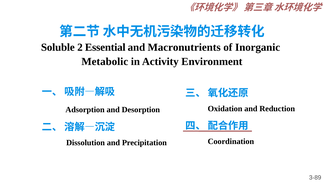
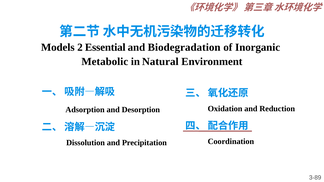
Soluble: Soluble -> Models (58, 48)
Macronutrients: Macronutrients -> Biodegradation (184, 48)
Activity: Activity -> Natural (160, 62)
